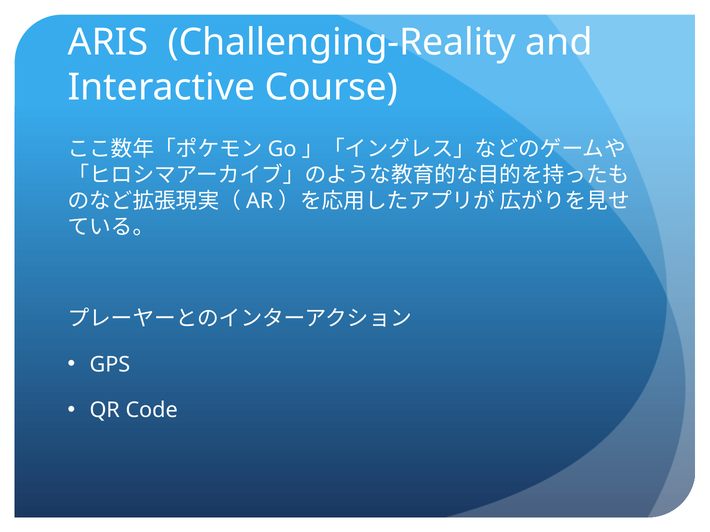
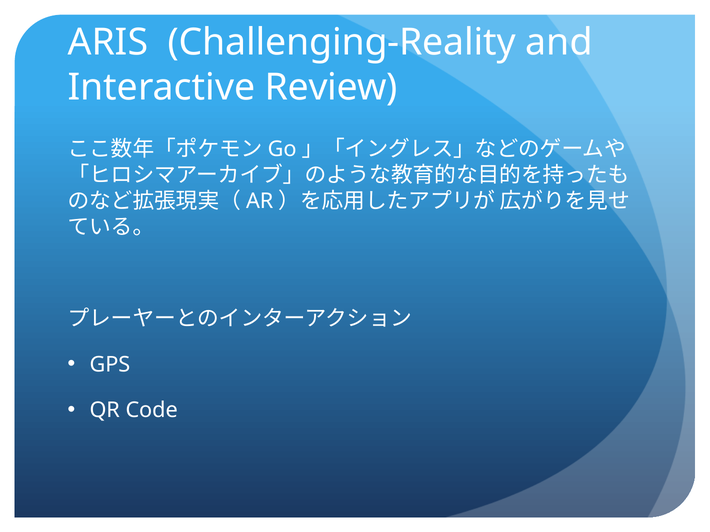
Course: Course -> Review (331, 87)
